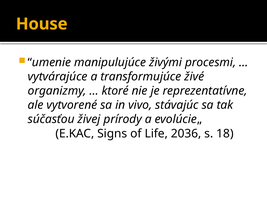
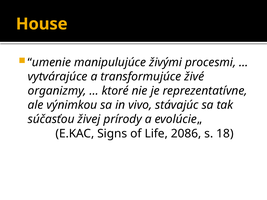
vytvorené: vytvorené -> výnimkou (72, 105)
2036: 2036 -> 2086 (186, 134)
